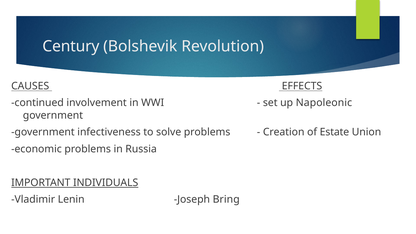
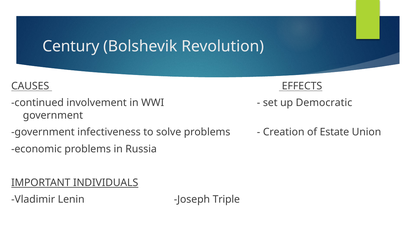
Napoleonic: Napoleonic -> Democratic (324, 103)
Bring: Bring -> Triple (226, 199)
